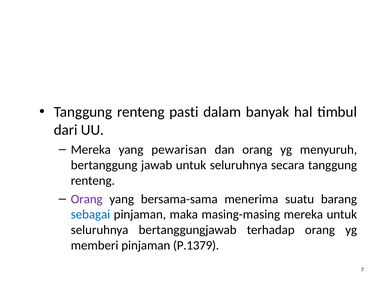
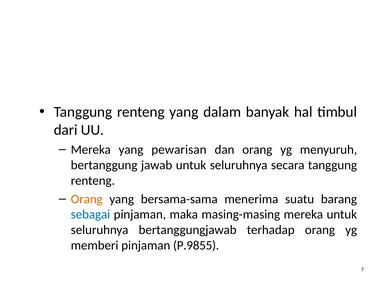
renteng pasti: pasti -> yang (184, 112)
Orang colour: purple -> orange (87, 199)
P.1379: P.1379 -> P.9855 (196, 246)
